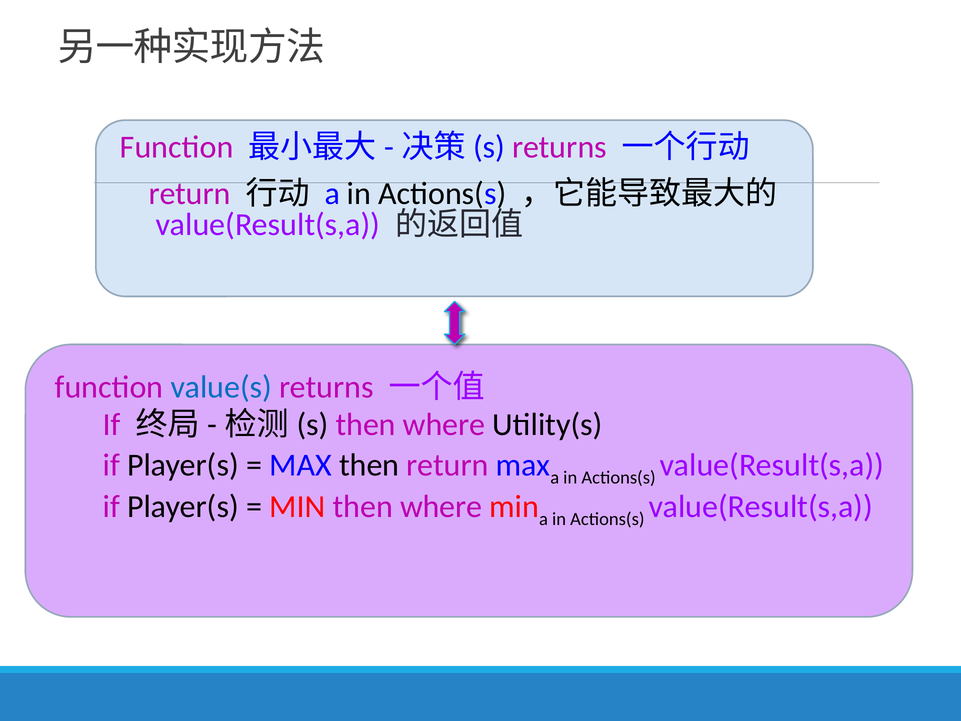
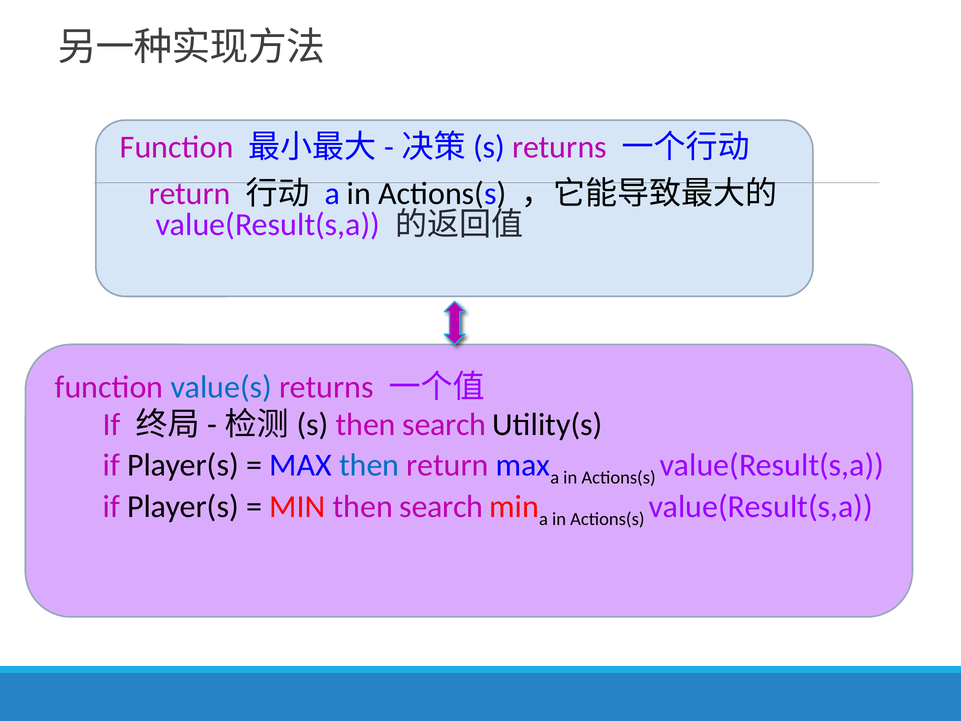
where: where -> search (444, 424)
then colour: black -> blue (369, 465)
MIN then where: where -> search (441, 506)
